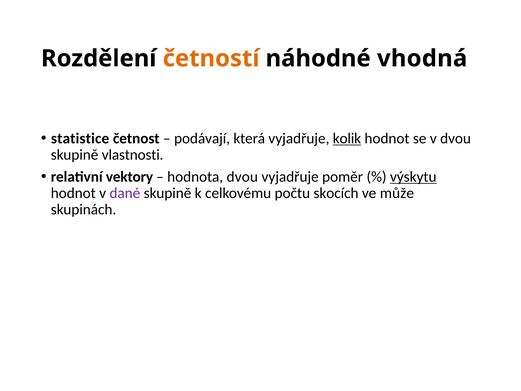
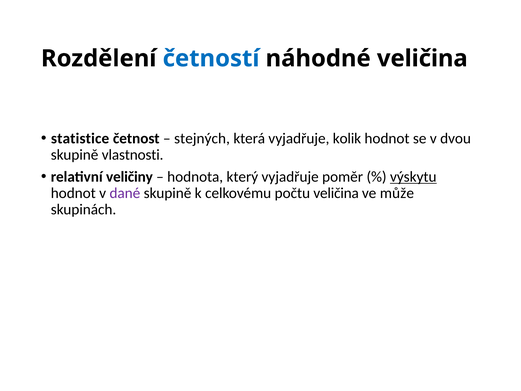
četností colour: orange -> blue (211, 58)
náhodné vhodná: vhodná -> veličina (422, 58)
podávají: podávají -> stejných (202, 138)
kolik underline: present -> none (347, 138)
vektory: vektory -> veličiny (129, 177)
hodnota dvou: dvou -> který (242, 177)
počtu skocích: skocích -> veličina (336, 193)
